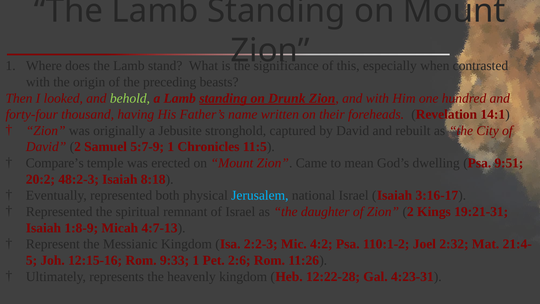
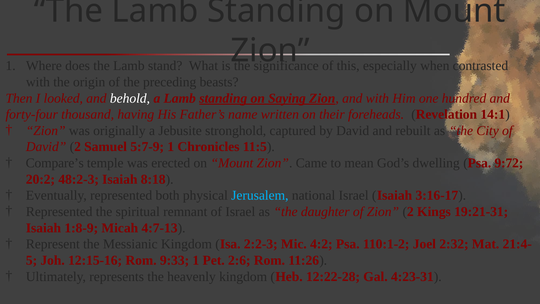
behold colour: light green -> white (130, 98)
Drunk: Drunk -> Saying (287, 98)
9:51: 9:51 -> 9:72 (509, 163)
